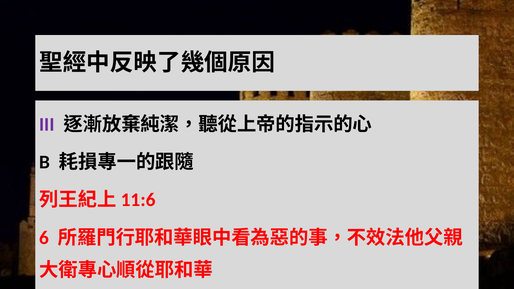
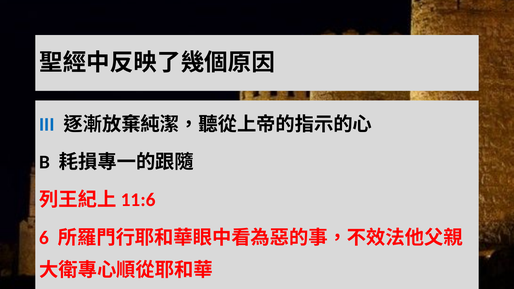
III colour: purple -> blue (47, 125)
